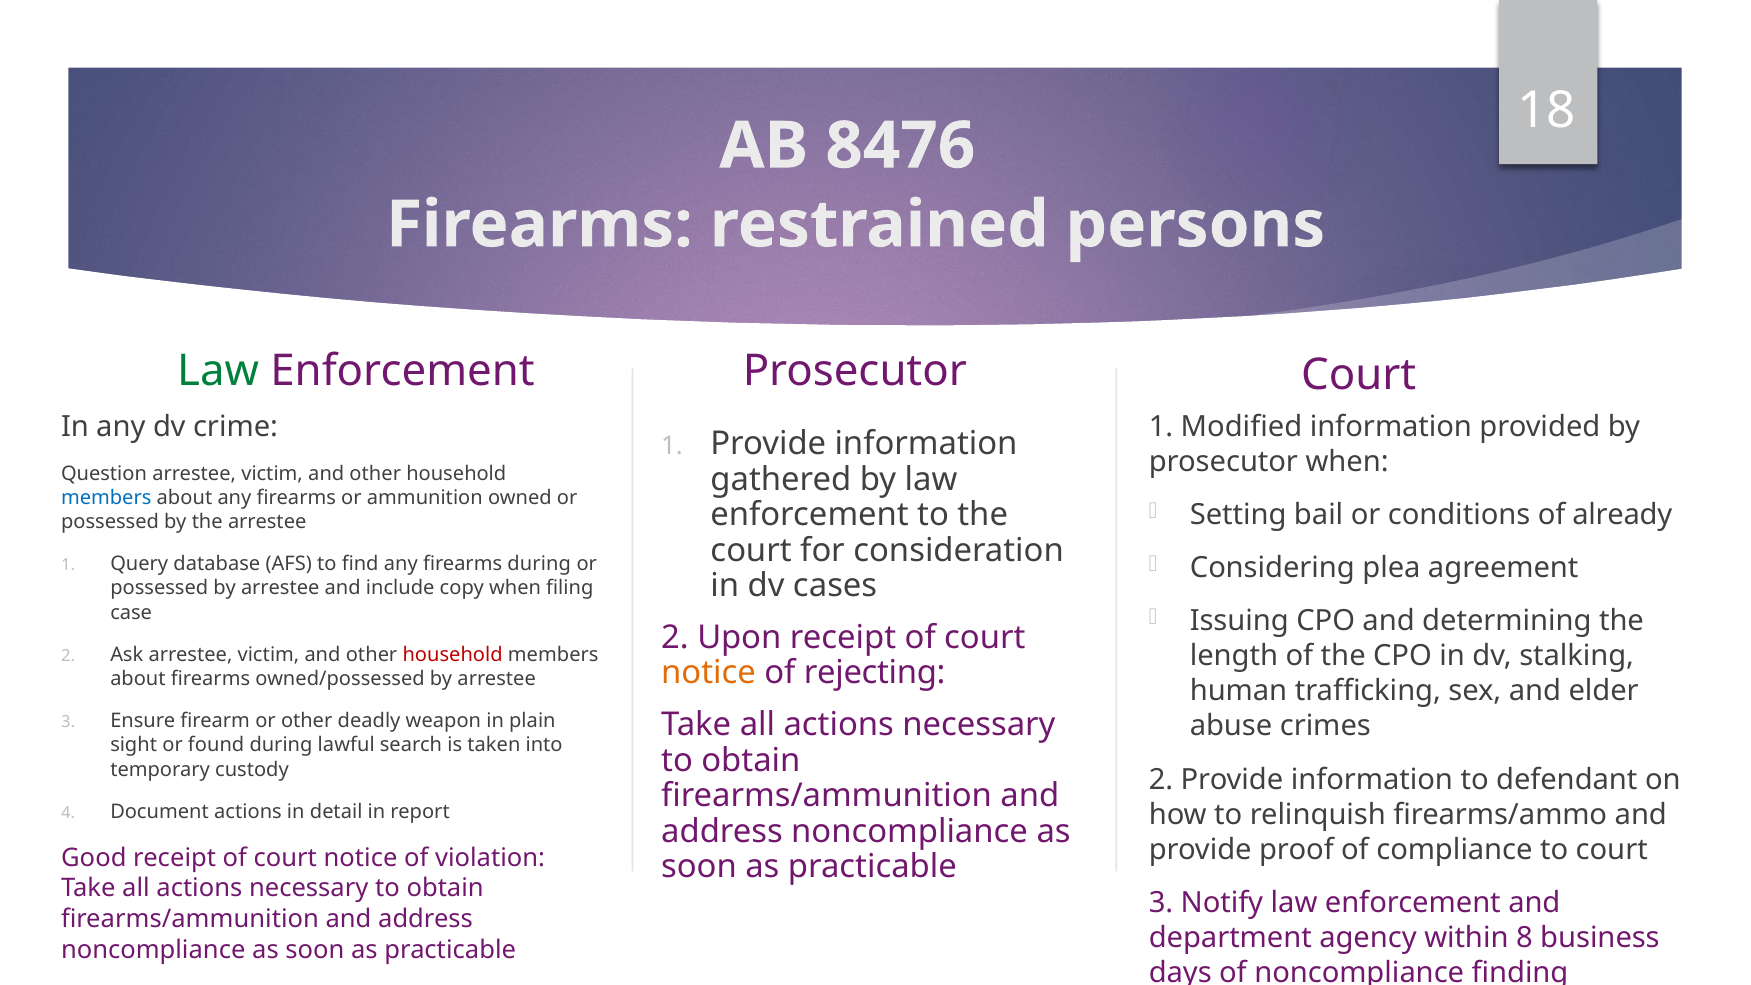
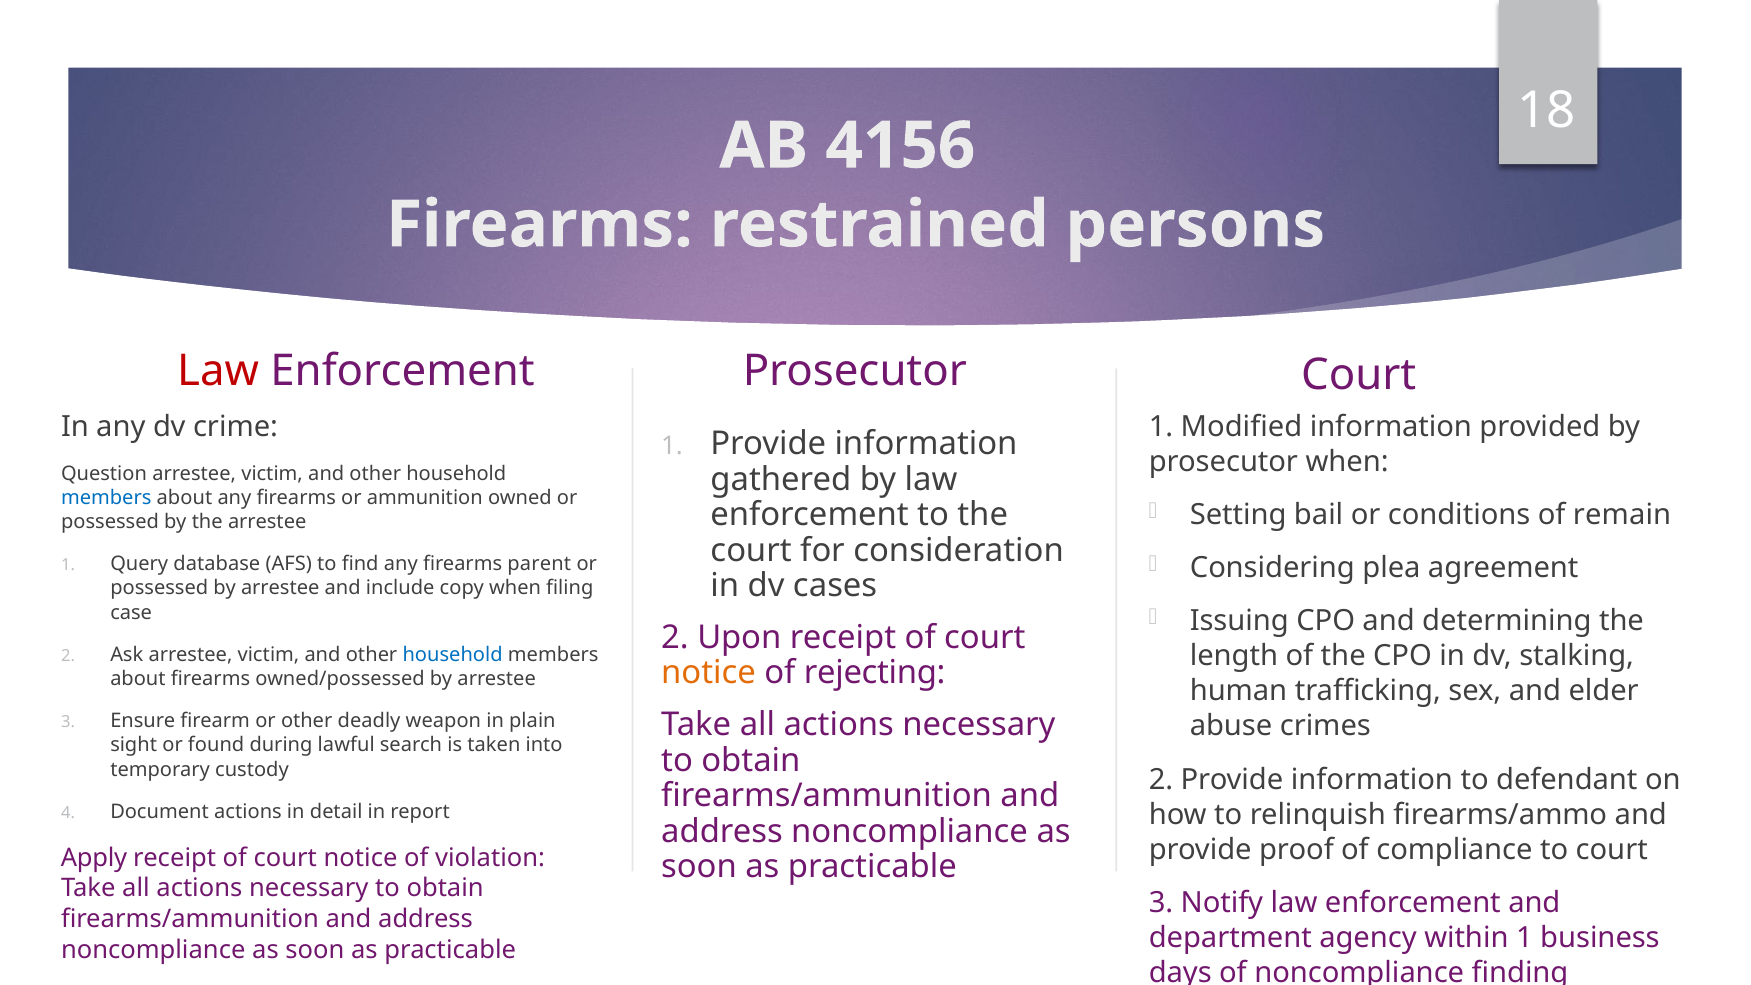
8476: 8476 -> 4156 (900, 146)
Law colour: green -> red (218, 371)
already: already -> remain (1622, 515)
firearms during: during -> parent (539, 564)
household colour: red -> blue (453, 655)
Good: Good -> Apply (94, 858)
within 8: 8 -> 1 (1524, 938)
